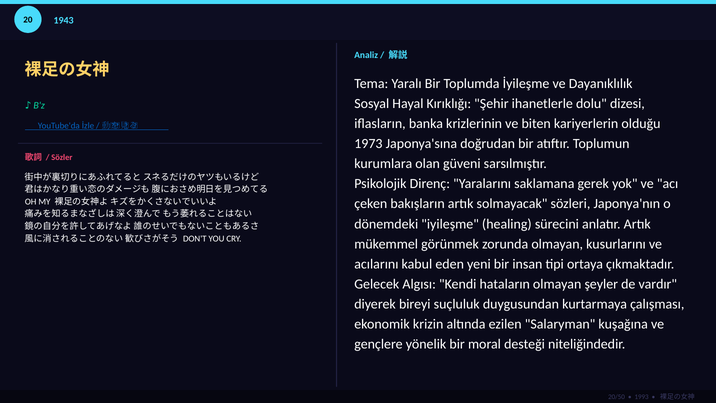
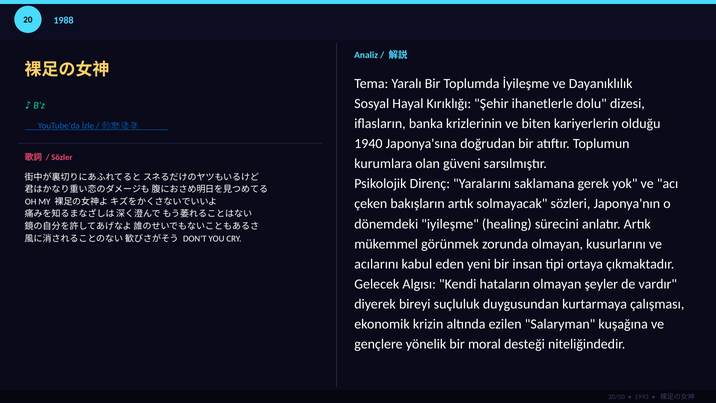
1943: 1943 -> 1988 (64, 20)
1973: 1973 -> 1940 (368, 144)
